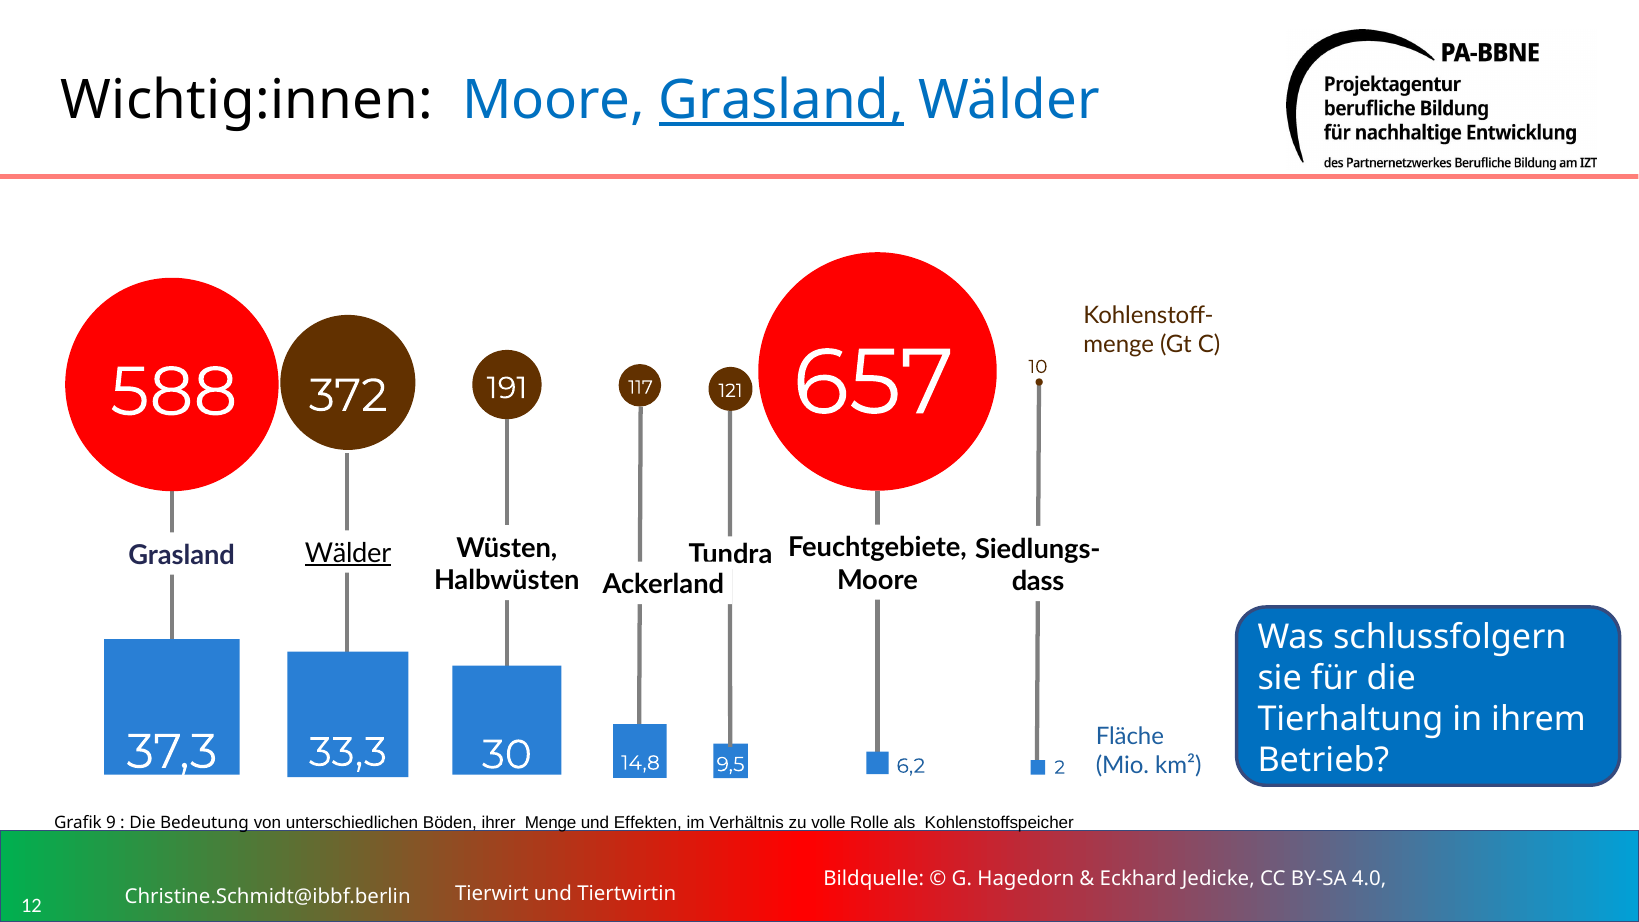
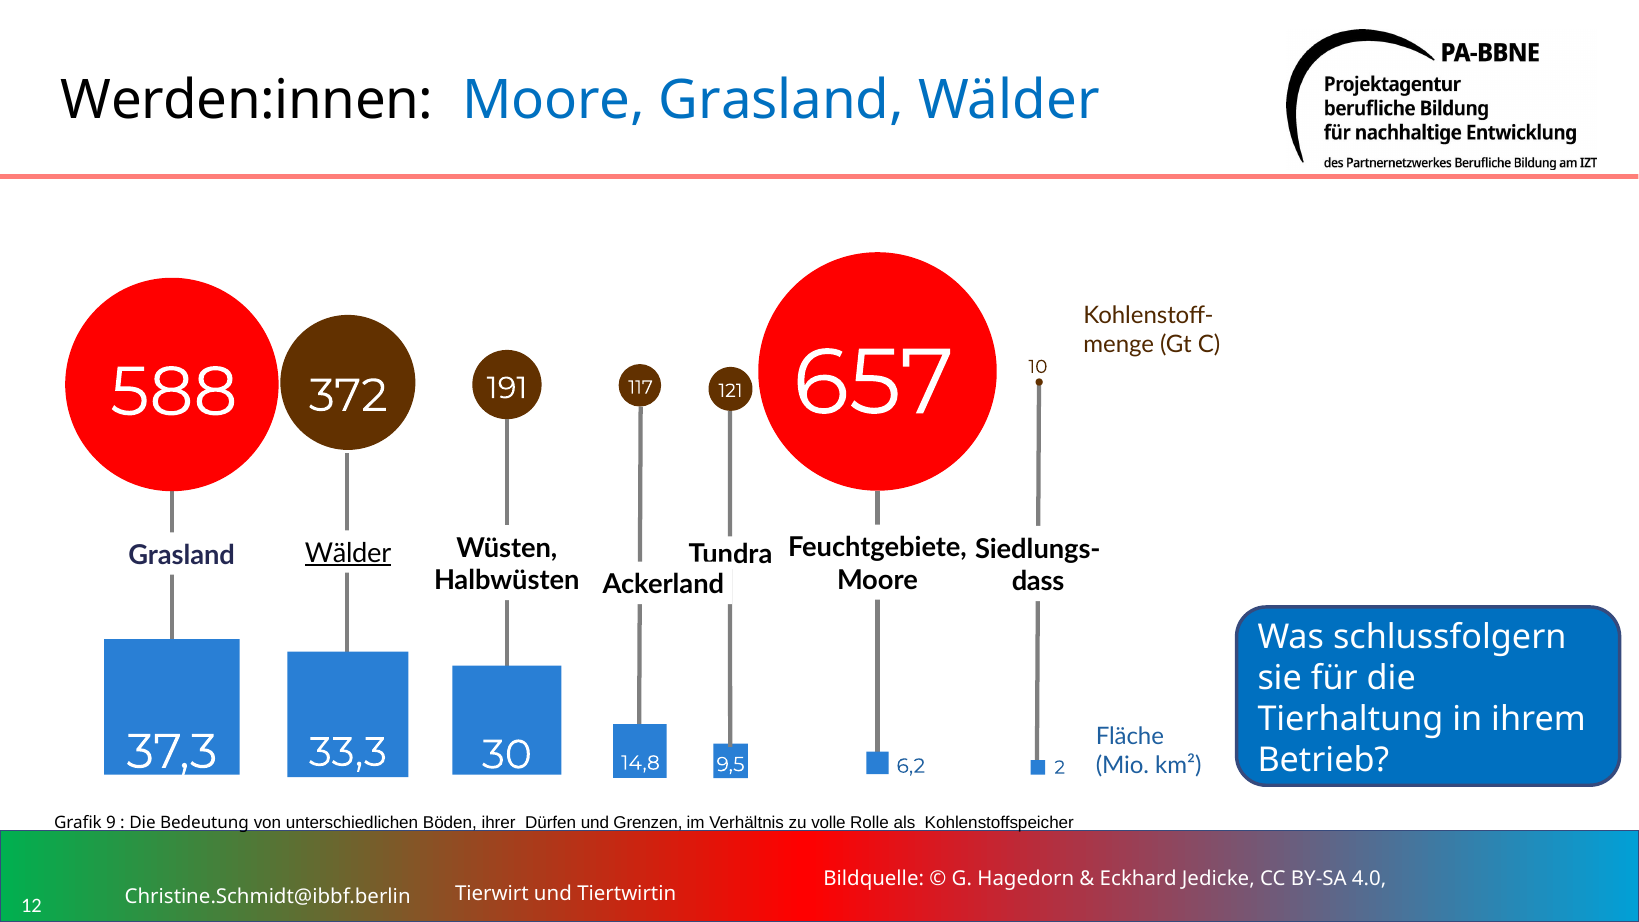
Wichtig:innen: Wichtig:innen -> Werden:innen (247, 101)
Grasland underline: present -> none (781, 101)
ihrer Menge: Menge -> Dürfen (551, 823)
Effekten: Effekten -> Grenzen (648, 823)
